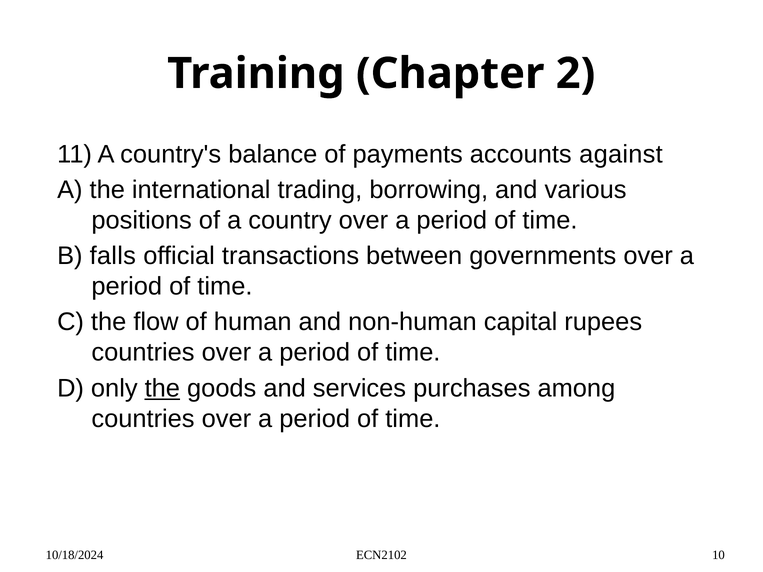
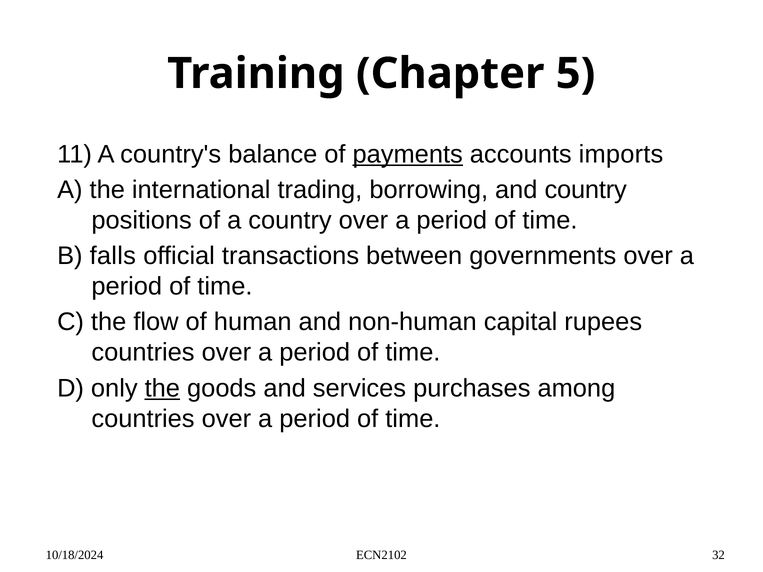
2: 2 -> 5 (576, 74)
payments underline: none -> present (408, 154)
against: against -> imports (621, 154)
and various: various -> country (586, 190)
10: 10 -> 32 (718, 555)
